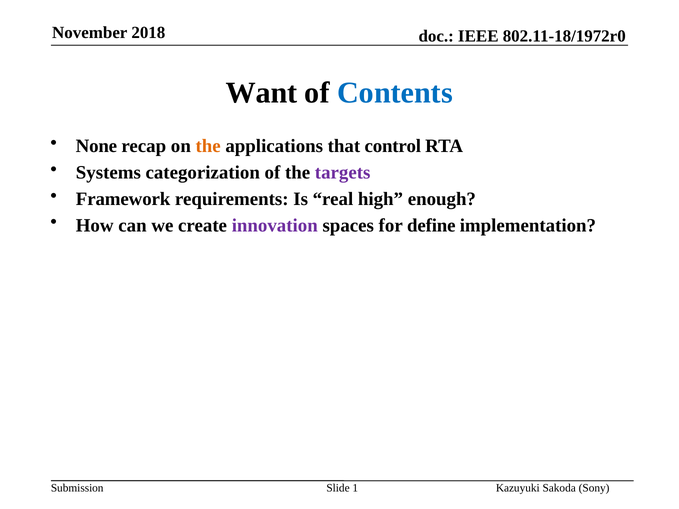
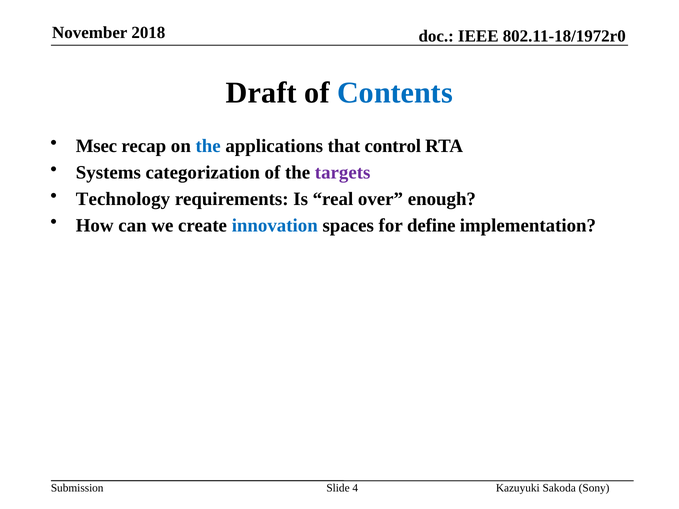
Want: Want -> Draft (261, 93)
None: None -> Msec (96, 146)
the colour: orange -> blue (208, 146)
Framework: Framework -> Technology (123, 199)
high: high -> over (380, 199)
innovation colour: purple -> blue (275, 225)
1: 1 -> 4 (355, 488)
